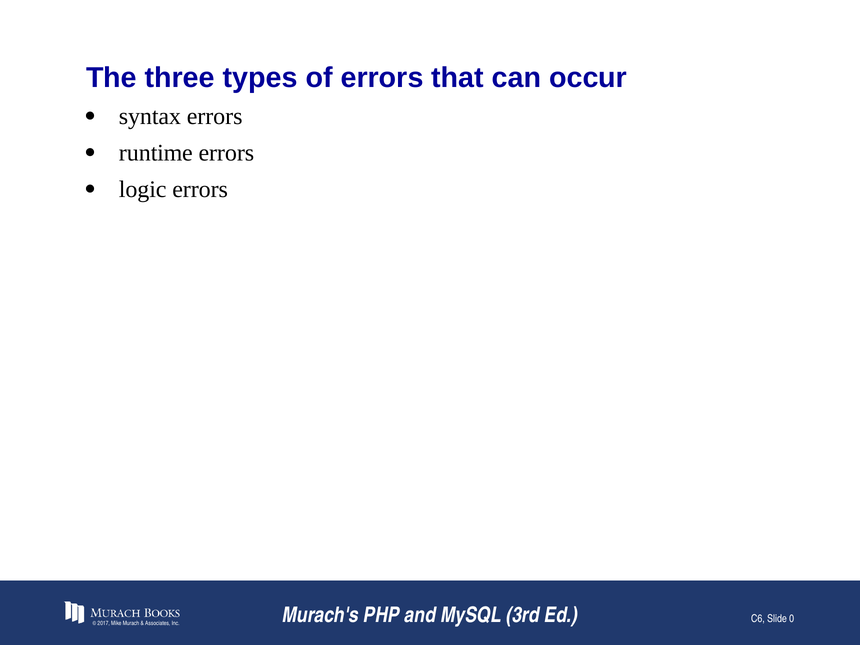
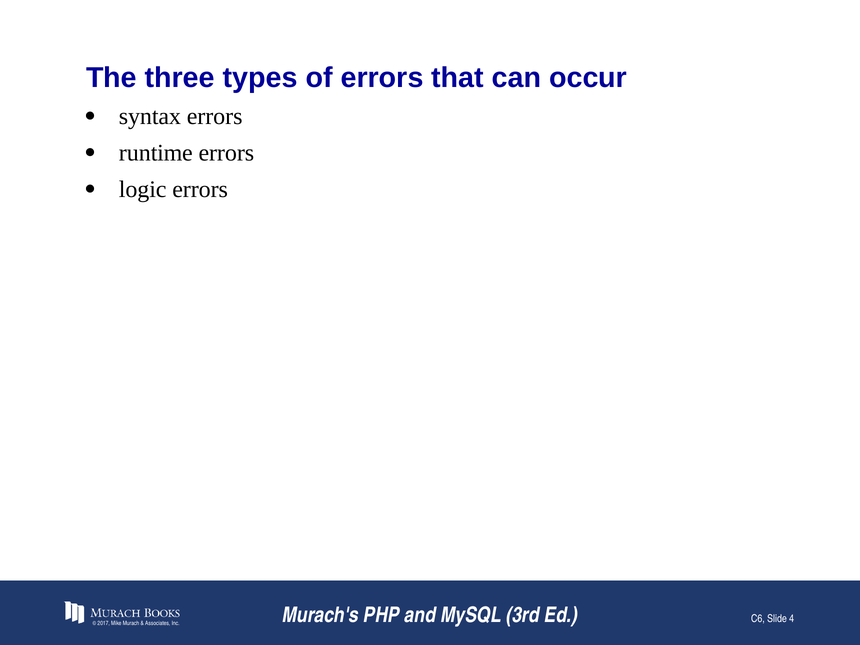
0: 0 -> 4 (792, 619)
